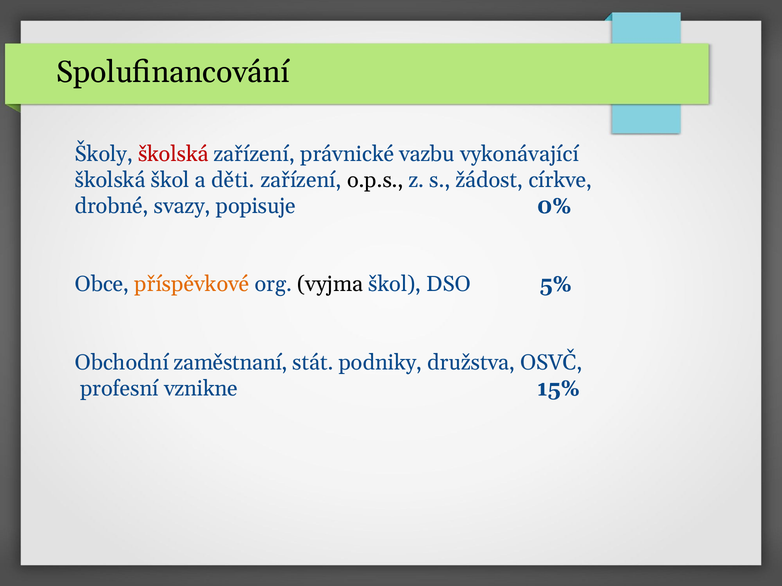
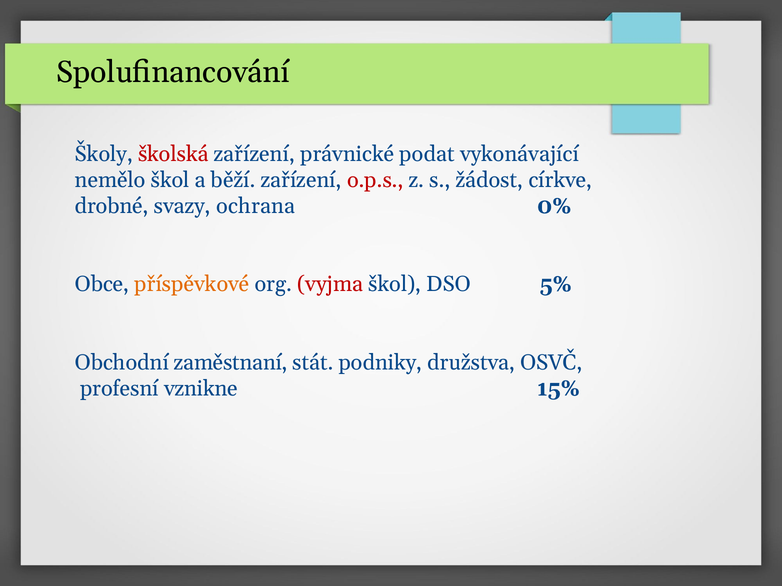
vazbu: vazbu -> podat (427, 154)
školská: školská -> nemělo (110, 180)
děti: děti -> běží (233, 180)
o.p.s colour: black -> red (375, 180)
popisuje: popisuje -> ochrana (256, 206)
vyjma colour: black -> red (330, 284)
